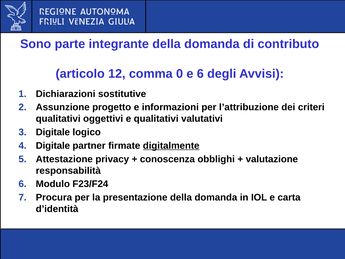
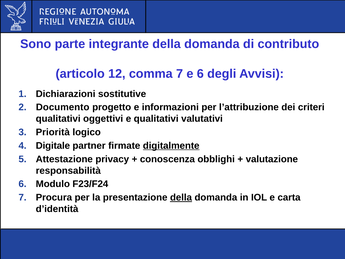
comma 0: 0 -> 7 (180, 74)
Assunzione: Assunzione -> Documento (63, 107)
Digitale: Digitale -> Priorità (53, 132)
della underline: none -> present (181, 197)
